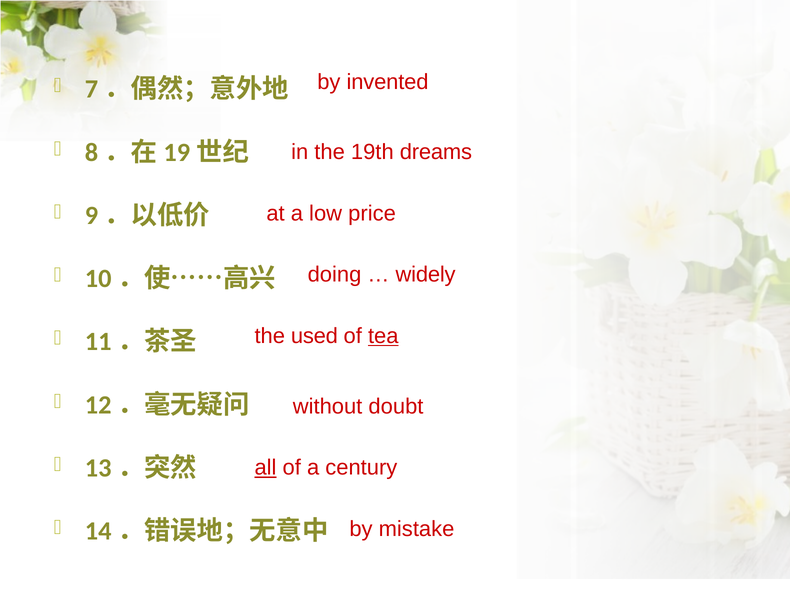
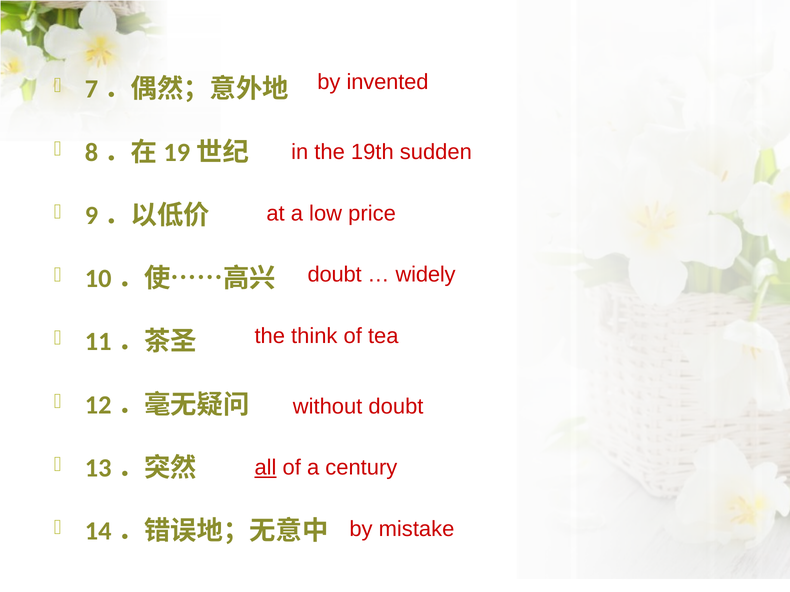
dreams: dreams -> sudden (436, 152)
doing: doing -> doubt (335, 275)
used: used -> think (314, 336)
tea underline: present -> none (383, 336)
